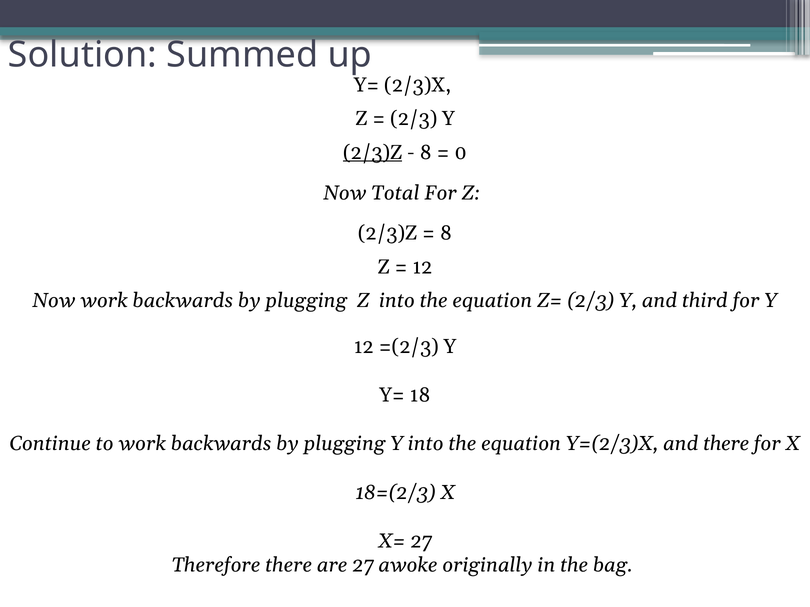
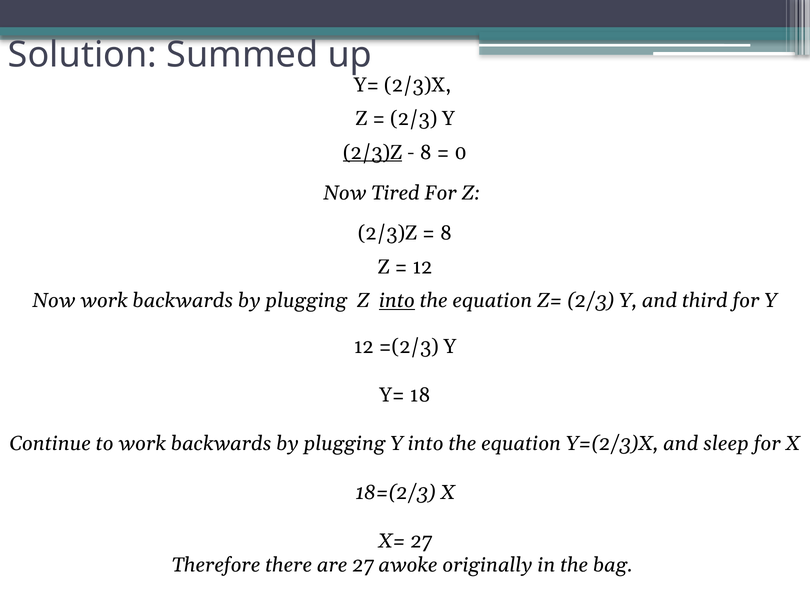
Total: Total -> Tired (395, 193)
into underline: none -> present (397, 301)
and there: there -> sleep (726, 444)
